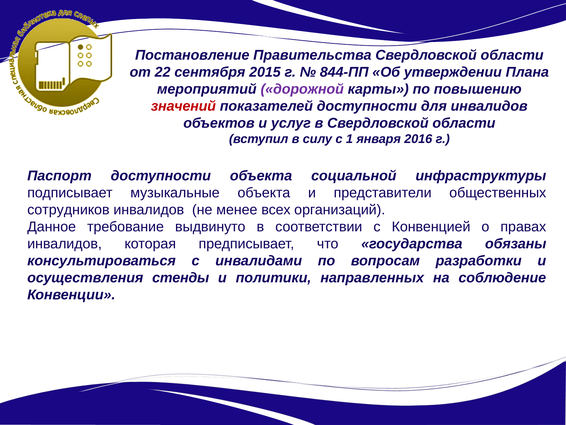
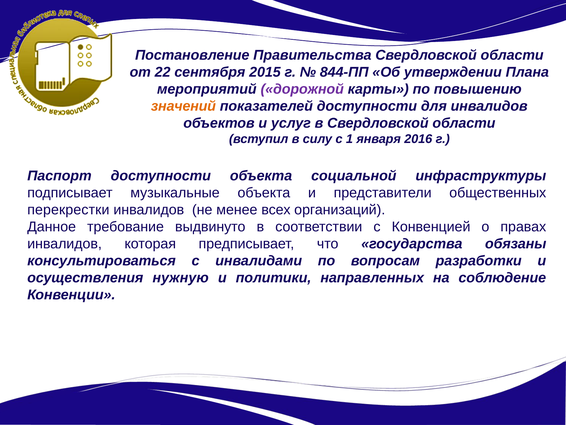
значений colour: red -> orange (183, 106)
сотрудников: сотрудников -> перекрестки (68, 209)
стенды: стенды -> нужную (181, 277)
